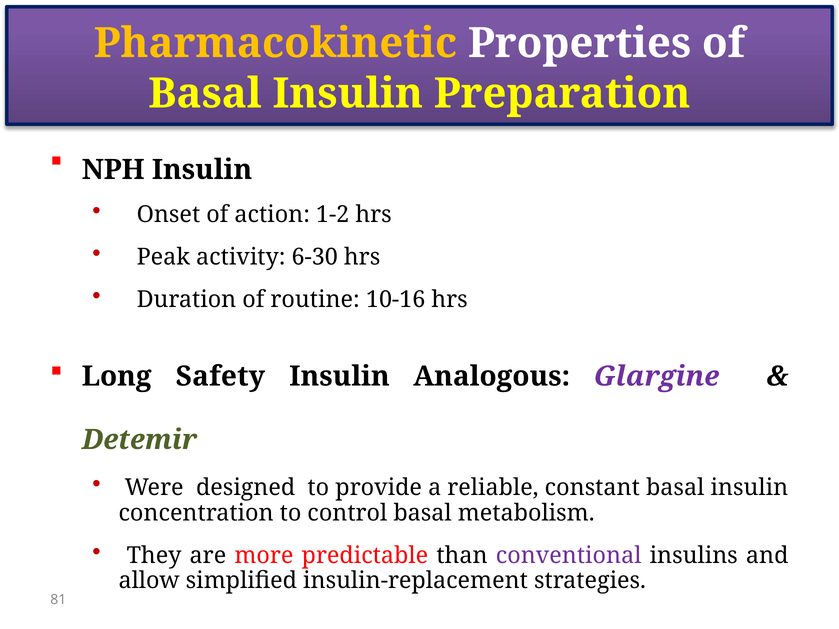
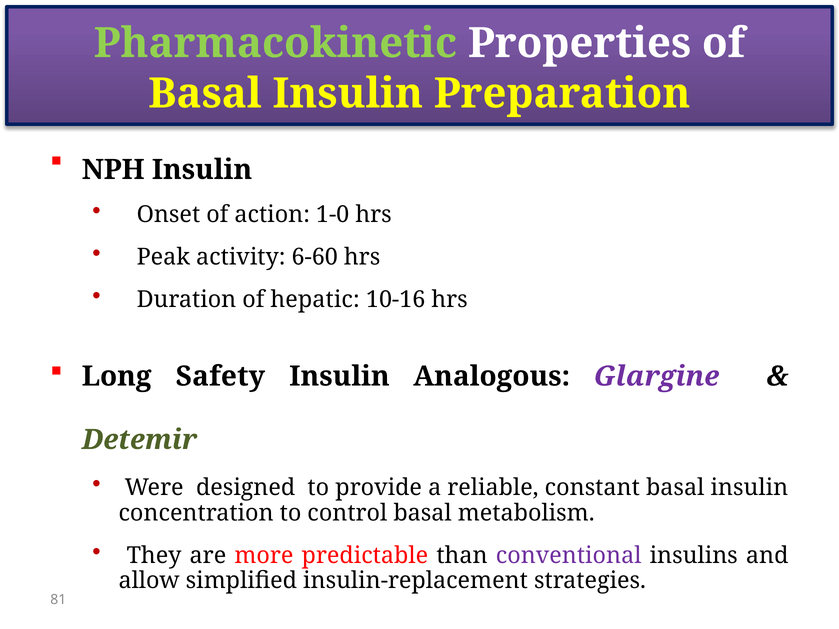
Pharmacokinetic colour: yellow -> light green (275, 43)
1-2: 1-2 -> 1-0 (333, 214)
6-30: 6-30 -> 6-60 (315, 257)
routine: routine -> hepatic (315, 300)
